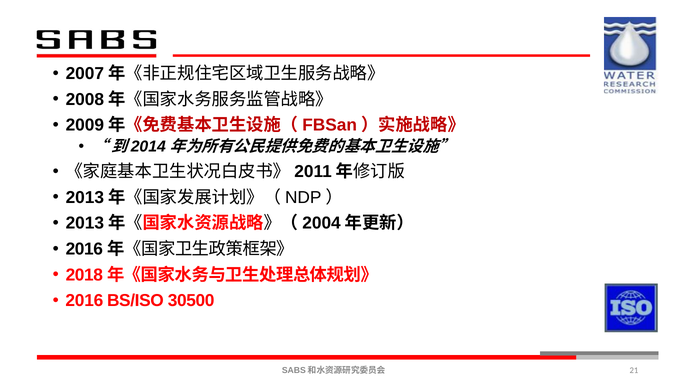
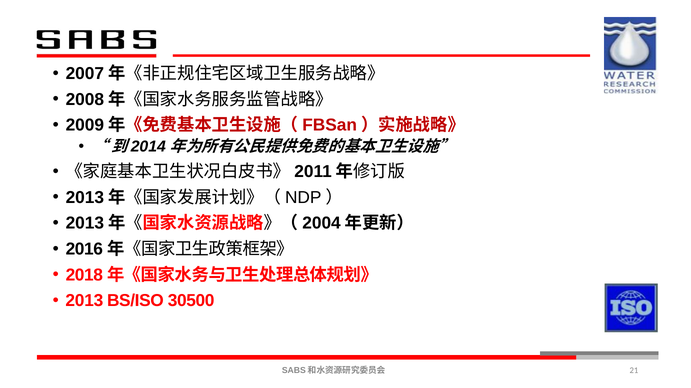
2016: 2016 -> 2013 (84, 301)
